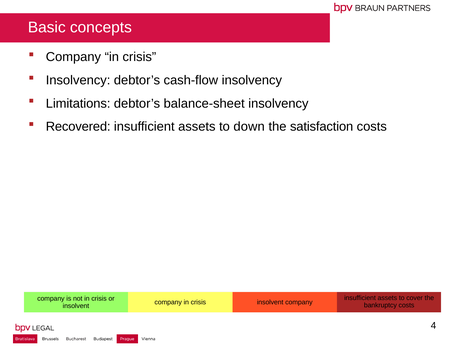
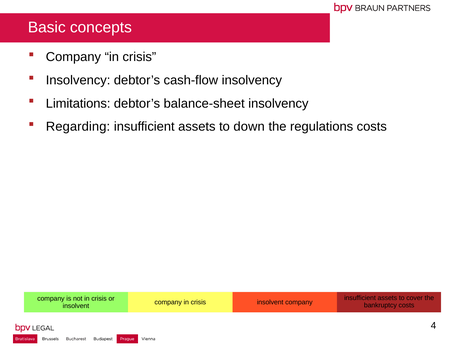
Recovered: Recovered -> Regarding (78, 127)
satisfaction: satisfaction -> regulations (322, 127)
